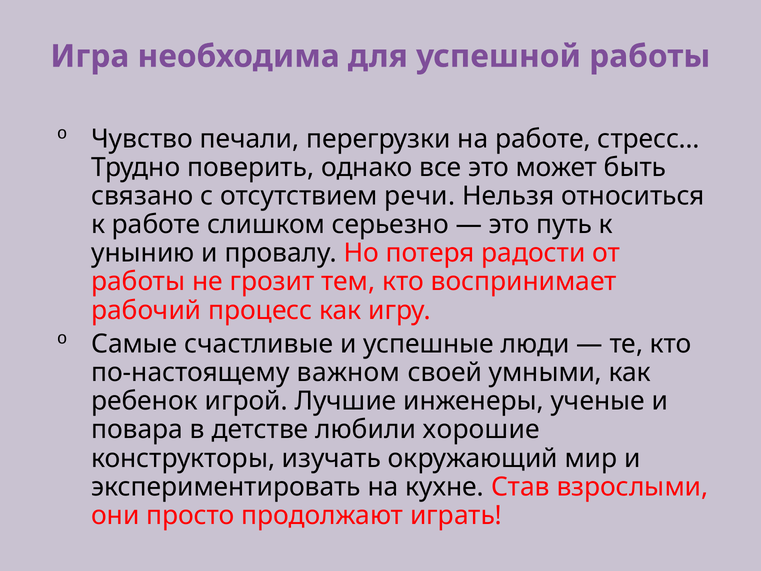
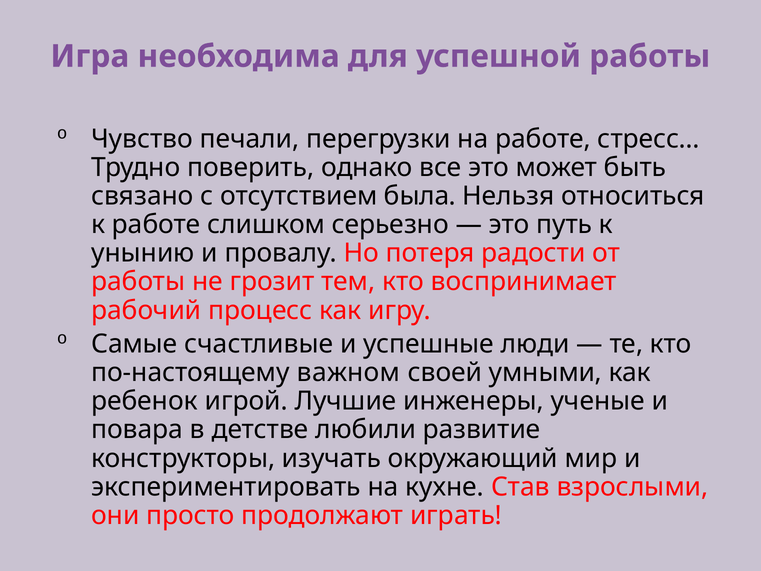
речи: речи -> была (420, 196)
хорошие: хорошие -> развитие (482, 430)
